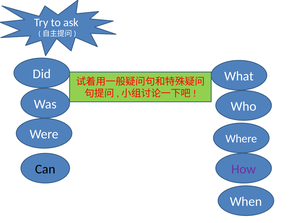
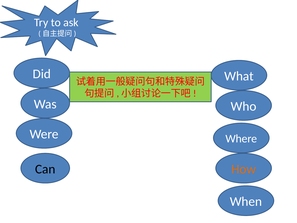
How colour: purple -> orange (244, 169)
